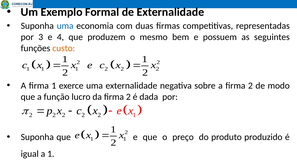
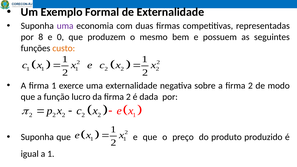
uma colour: blue -> purple (65, 26)
3: 3 -> 8 (41, 37)
4: 4 -> 0 (60, 37)
